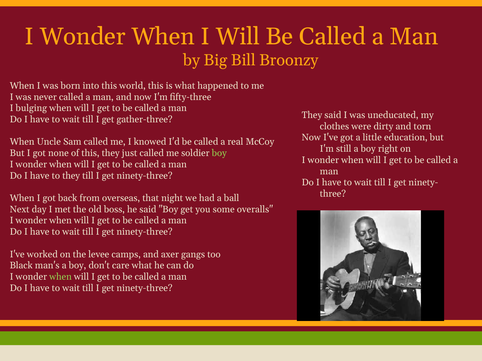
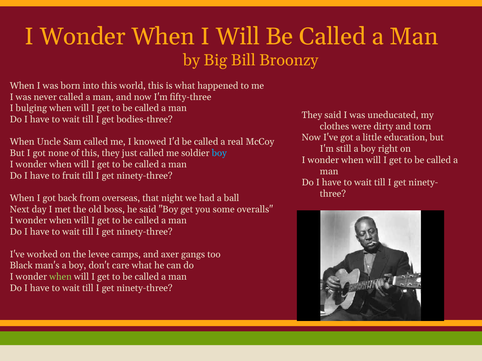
gather-three: gather-three -> bodies-three (145, 120)
boy colour: light green -> light blue (219, 153)
to they: they -> fruit (71, 176)
